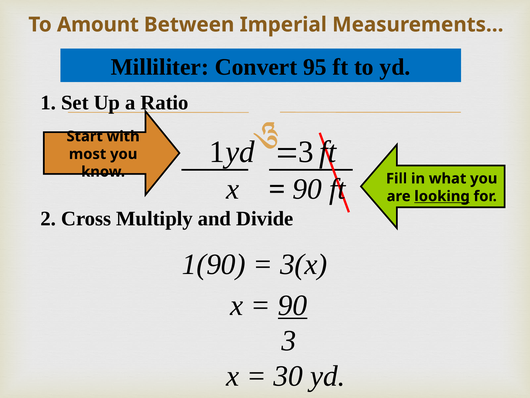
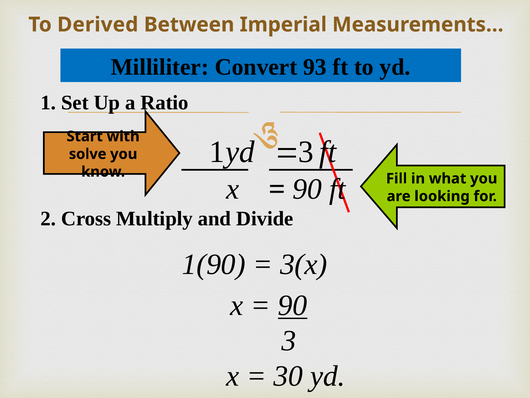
Amount: Amount -> Derived (98, 25)
95: 95 -> 93 (315, 67)
most: most -> solve (88, 154)
looking underline: present -> none (442, 196)
